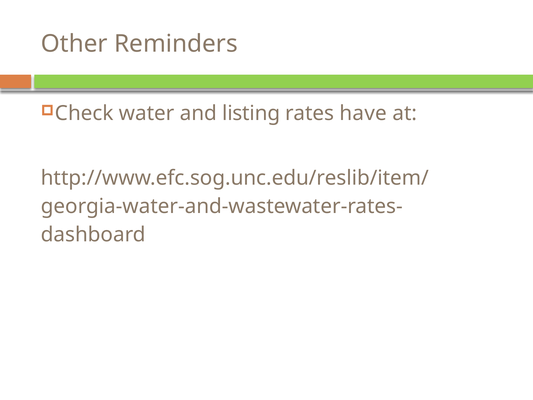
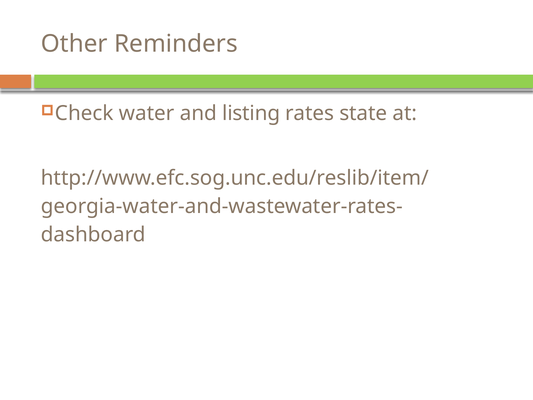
have: have -> state (363, 113)
